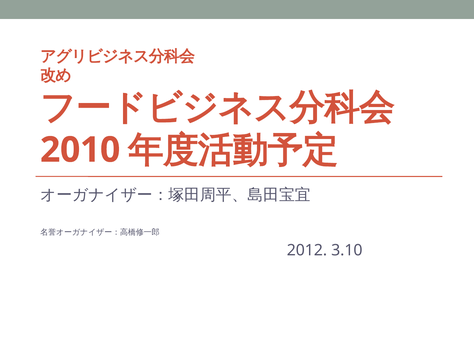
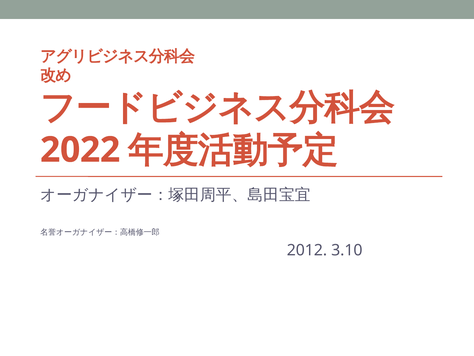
2010: 2010 -> 2022 (80, 150)
